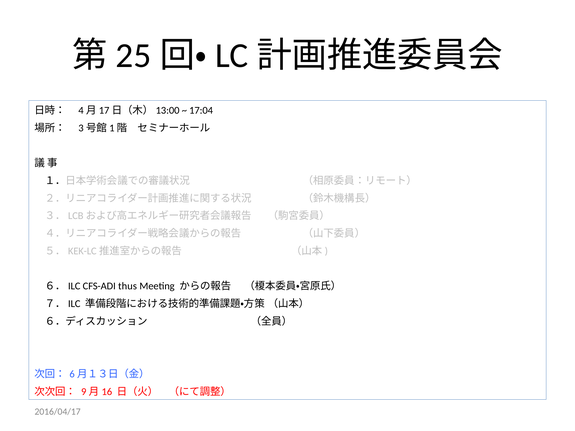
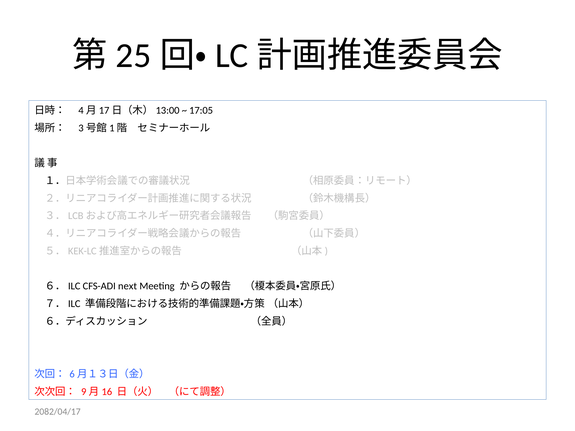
17:04: 17:04 -> 17:05 (201, 110)
thus: thus -> next (128, 286)
2016/04/17: 2016/04/17 -> 2082/04/17 (58, 412)
